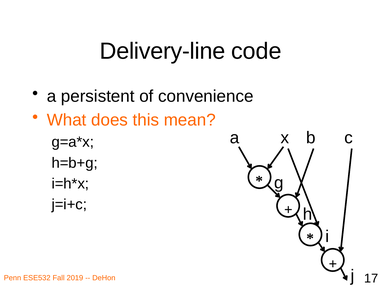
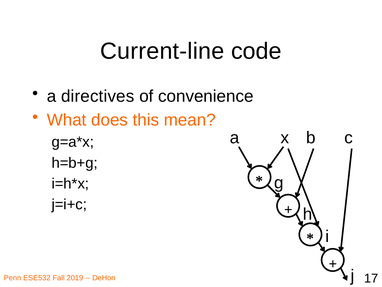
Delivery-line: Delivery-line -> Current-line (162, 51)
persistent: persistent -> directives (98, 96)
